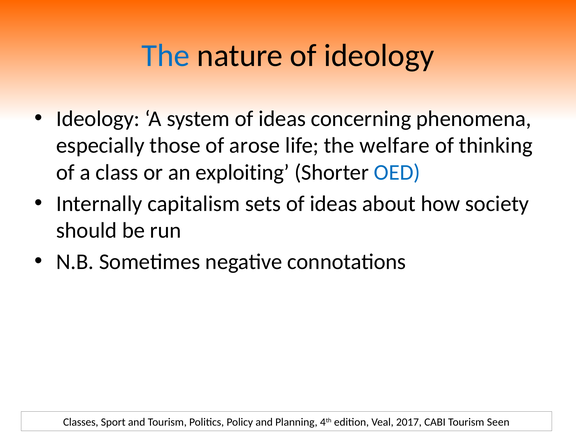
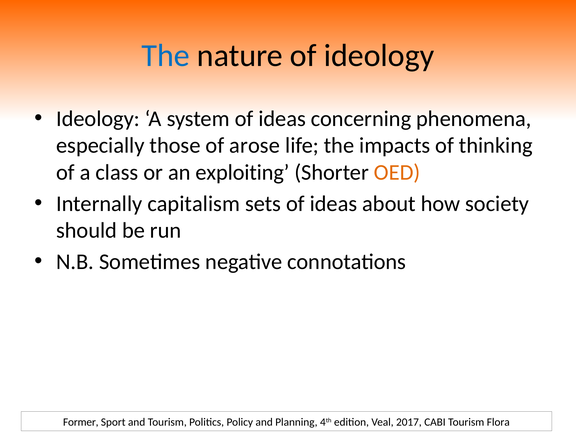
welfare: welfare -> impacts (395, 145)
OED colour: blue -> orange (397, 172)
Classes: Classes -> Former (81, 422)
Seen: Seen -> Flora (498, 422)
